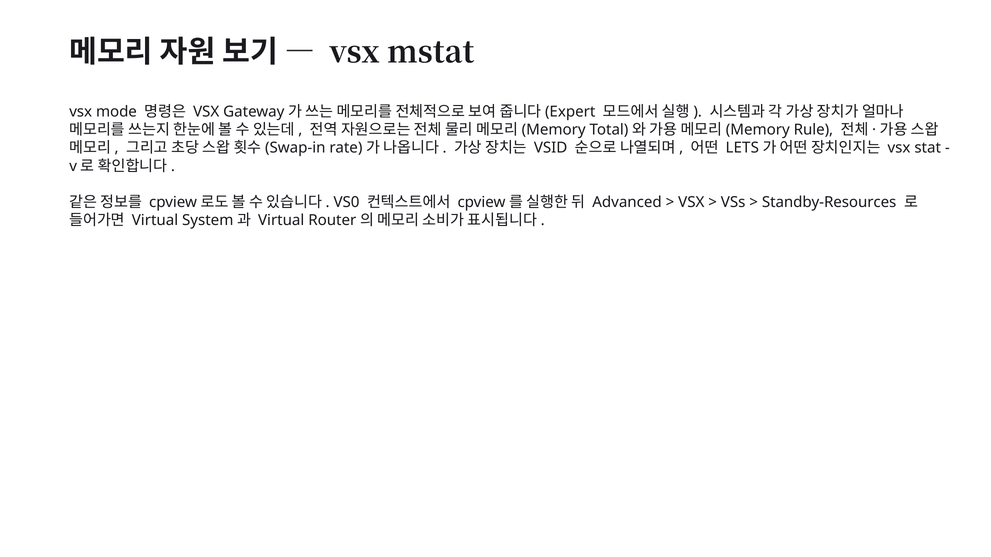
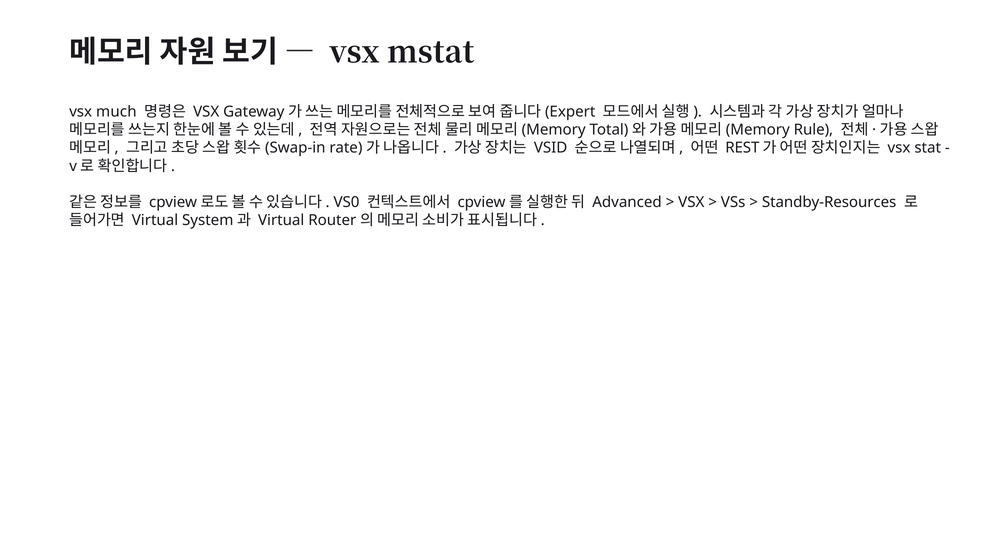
mode: mode -> much (116, 112)
LETS: LETS -> REST (742, 148)
